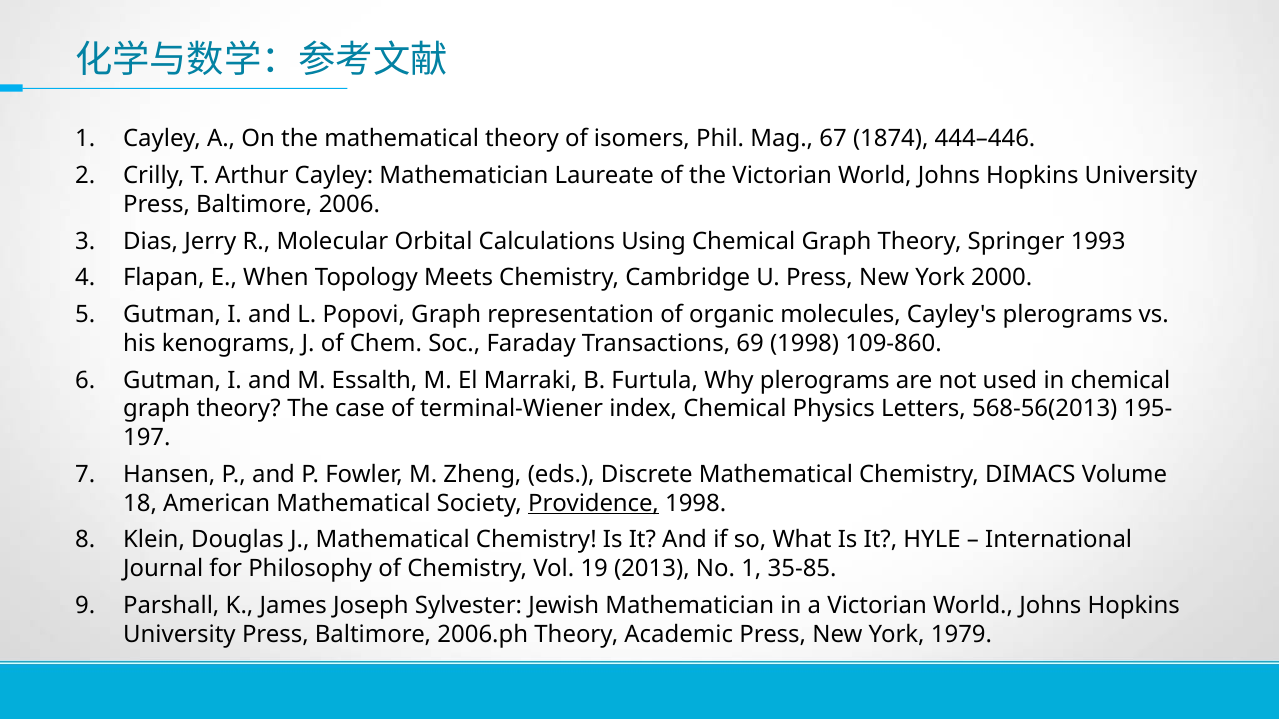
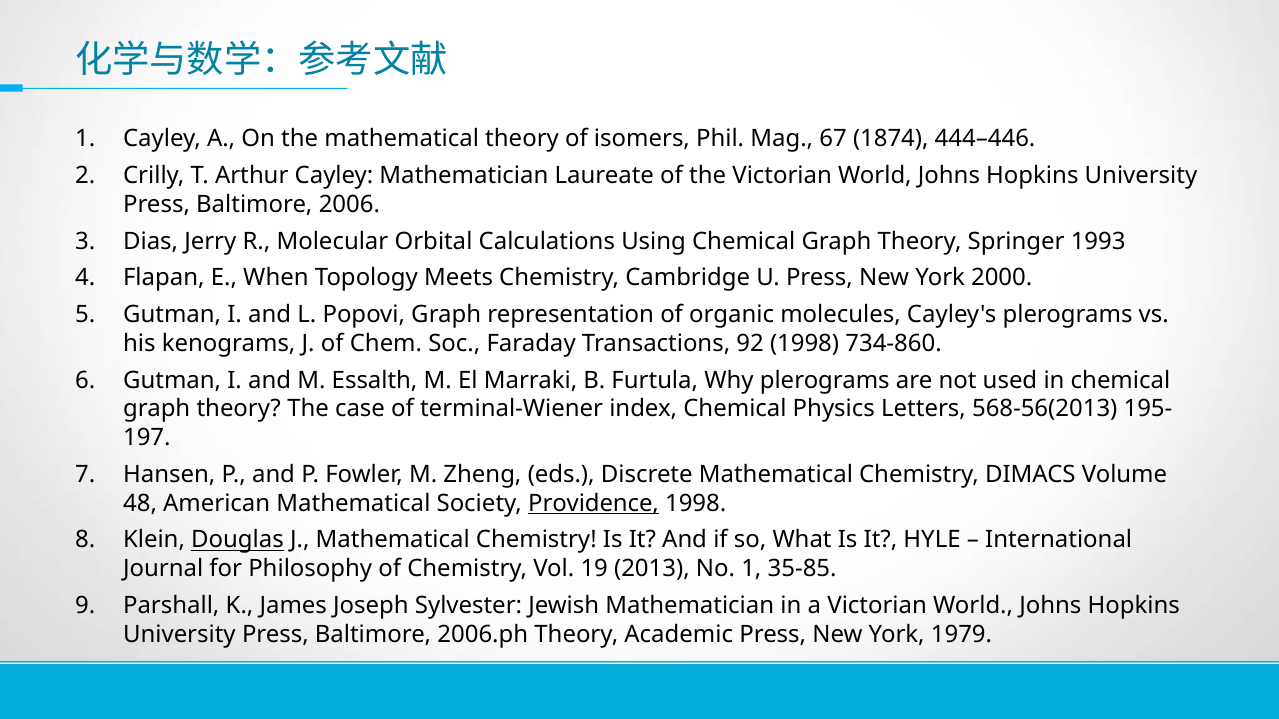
69: 69 -> 92 (750, 344)
109-860: 109-860 -> 734-860 (894, 344)
18: 18 -> 48 (140, 504)
Douglas underline: none -> present (237, 540)
